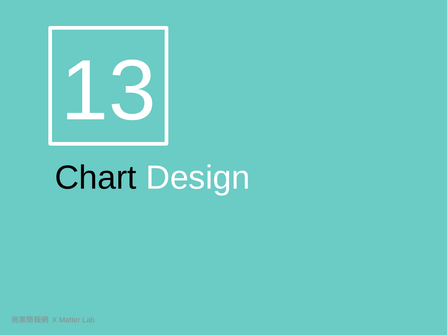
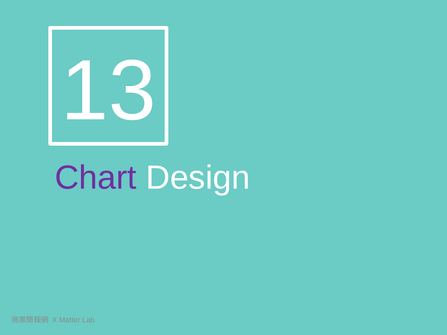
Chart colour: black -> purple (96, 178)
